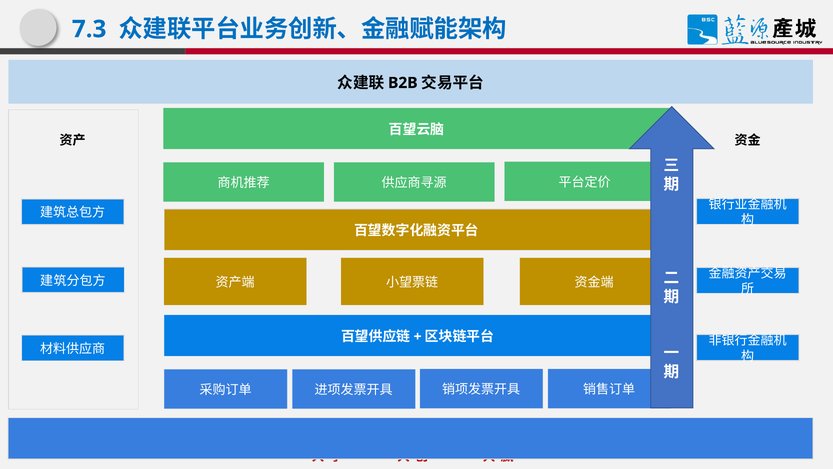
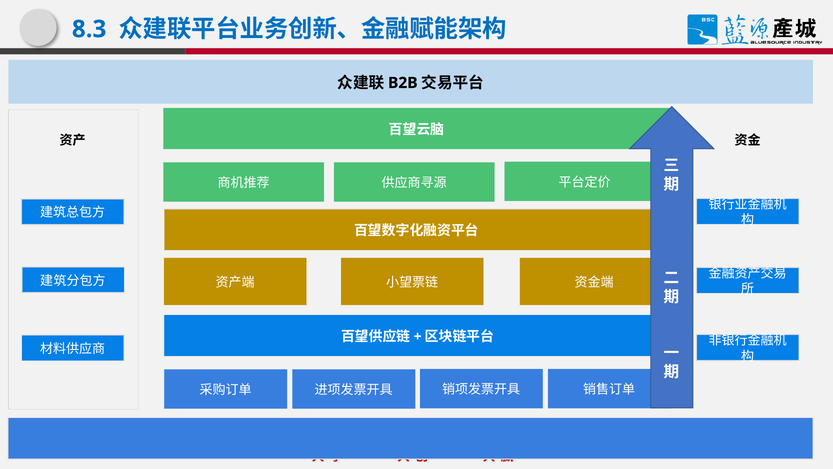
7.3: 7.3 -> 8.3 (89, 29)
